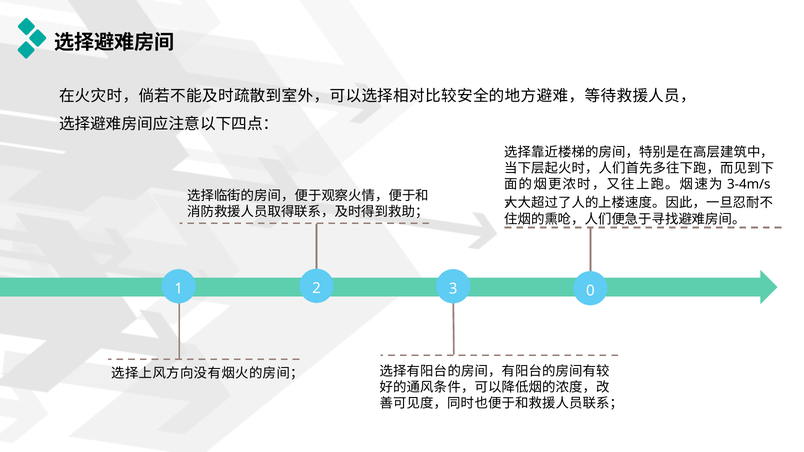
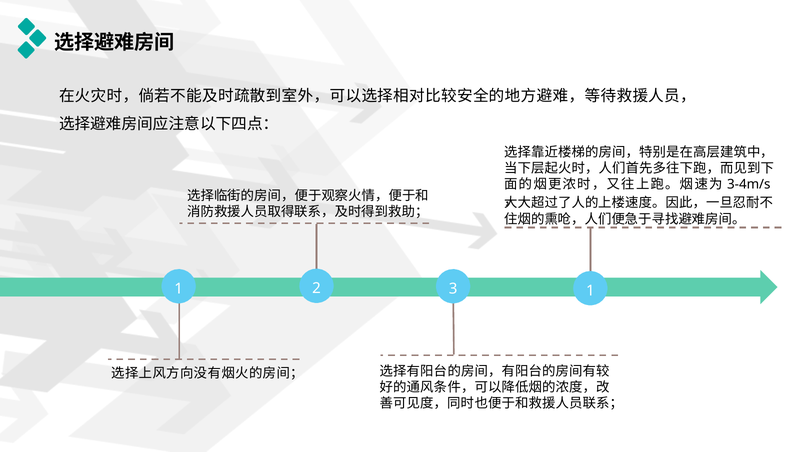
3 0: 0 -> 1 (590, 291)
